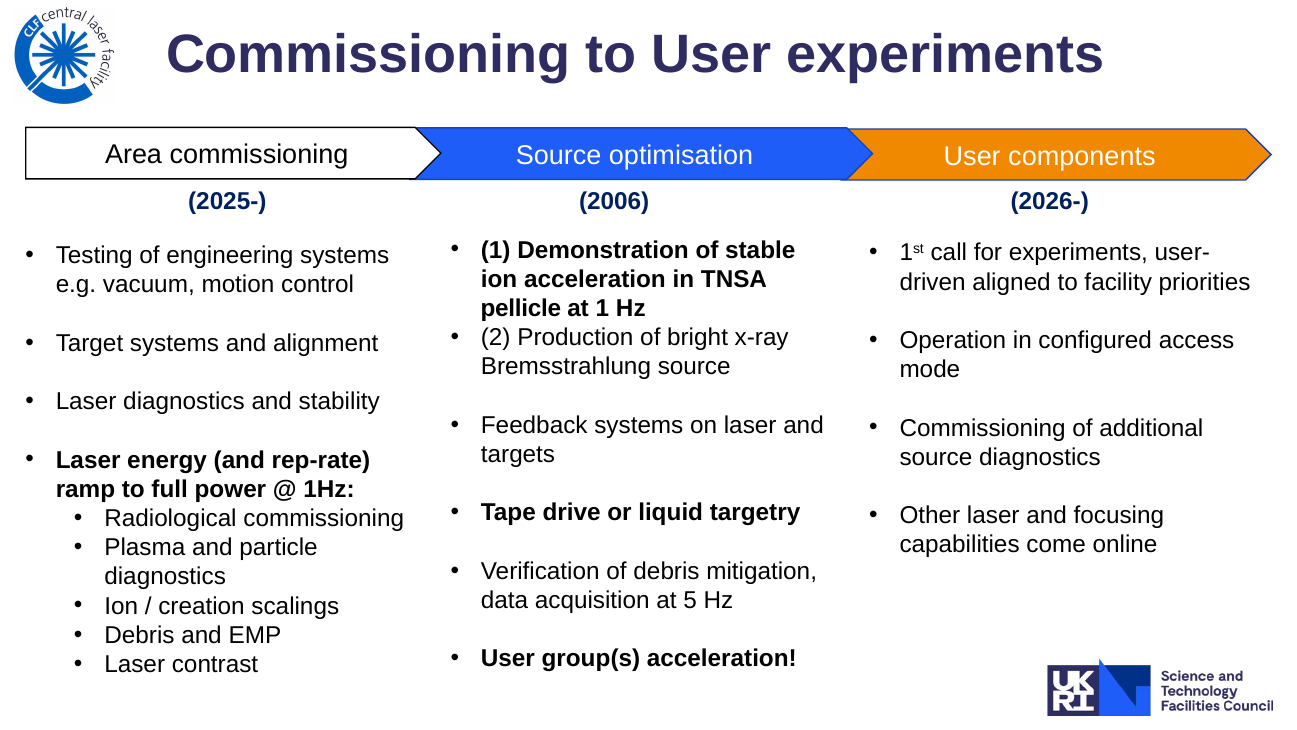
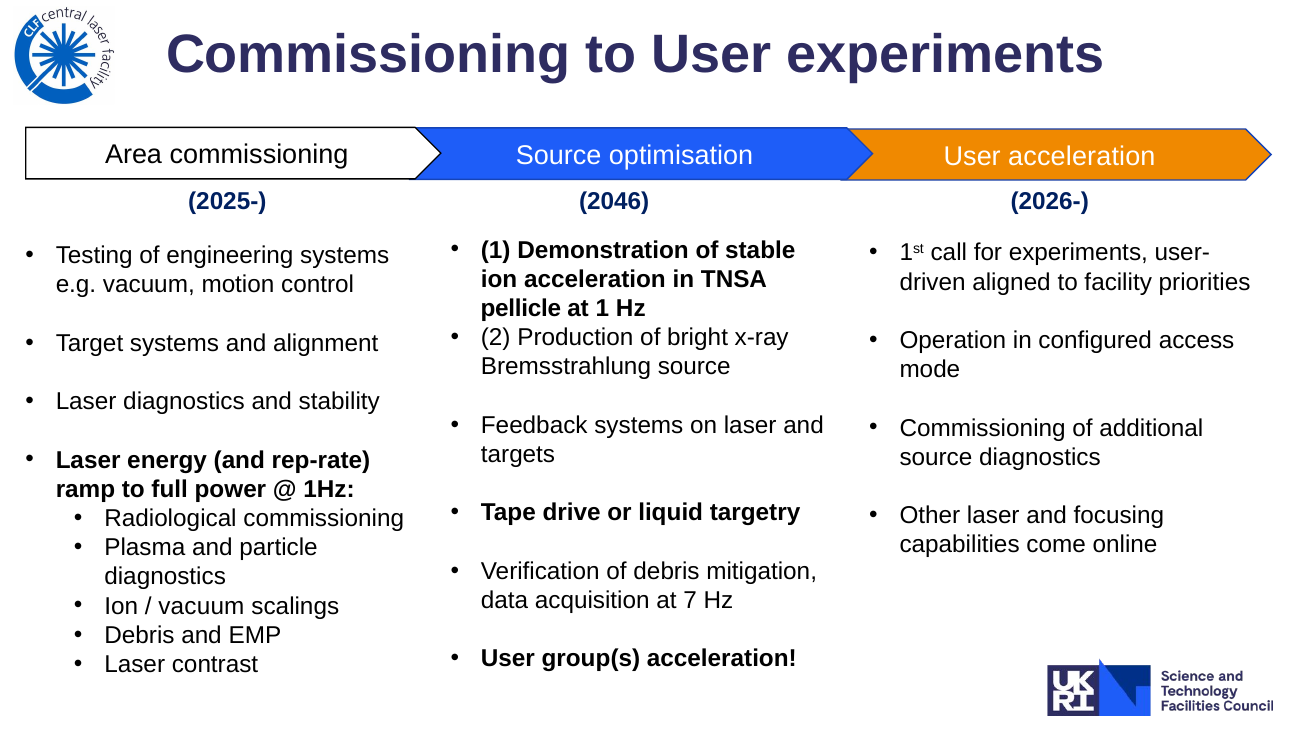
User components: components -> acceleration (1082, 156)
2006: 2006 -> 2046 (614, 201)
5: 5 -> 7 (690, 600)
creation: creation -> vacuum (201, 606)
